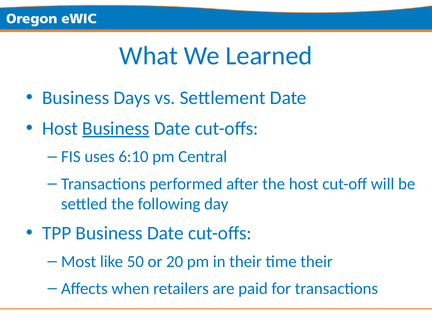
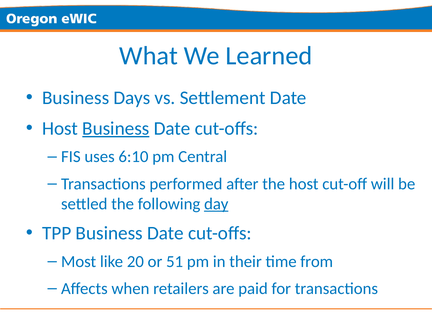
day underline: none -> present (216, 204)
50: 50 -> 20 (135, 262)
20: 20 -> 51 (175, 262)
time their: their -> from (317, 262)
